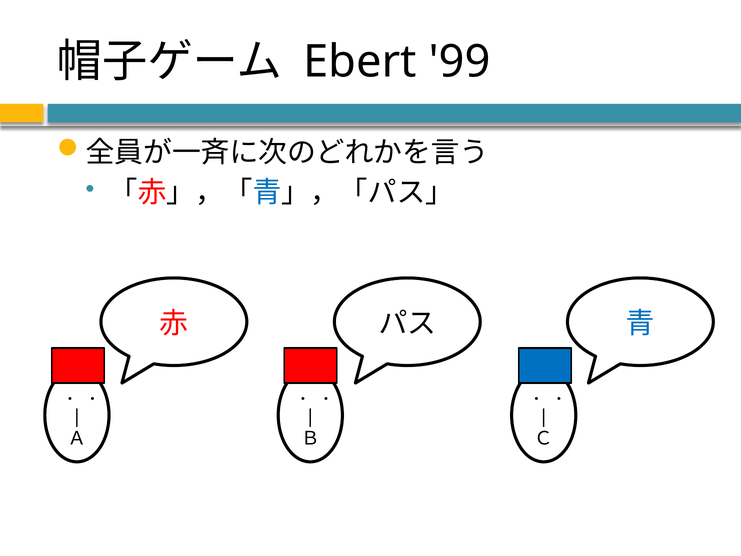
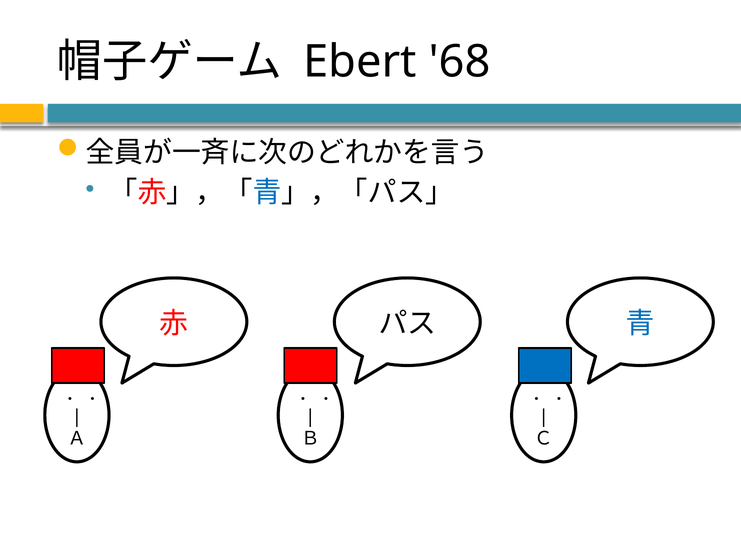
99: 99 -> 68 (460, 62)
